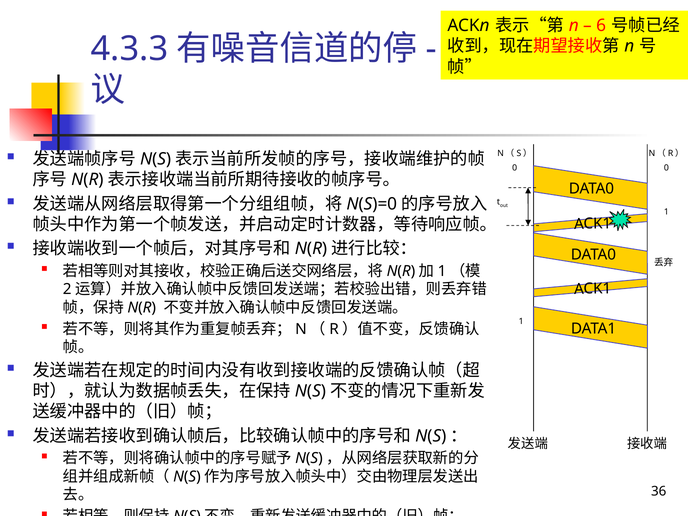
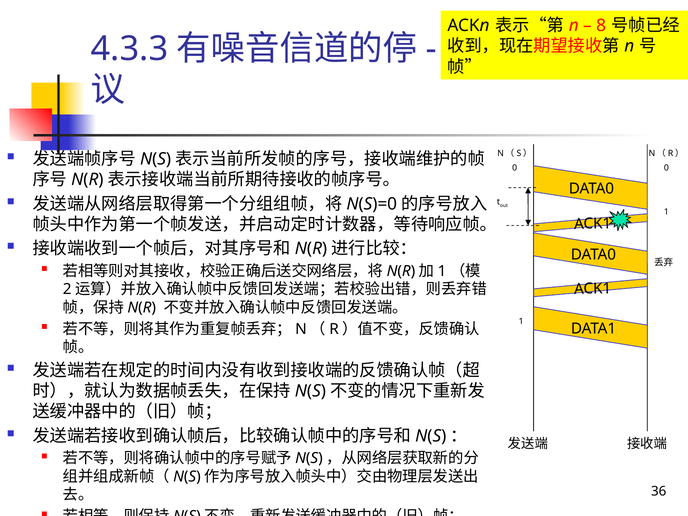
6: 6 -> 8 (601, 26)
